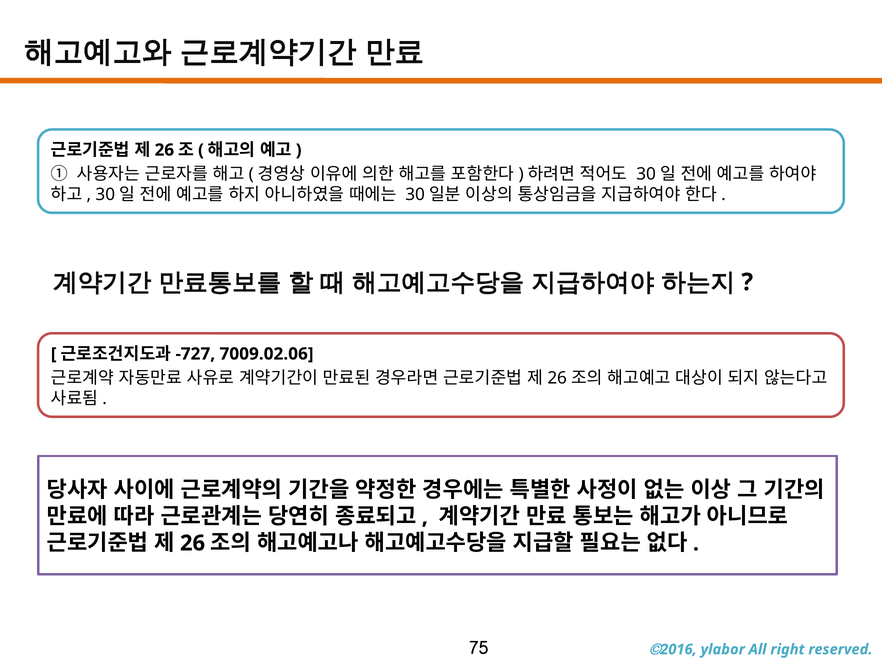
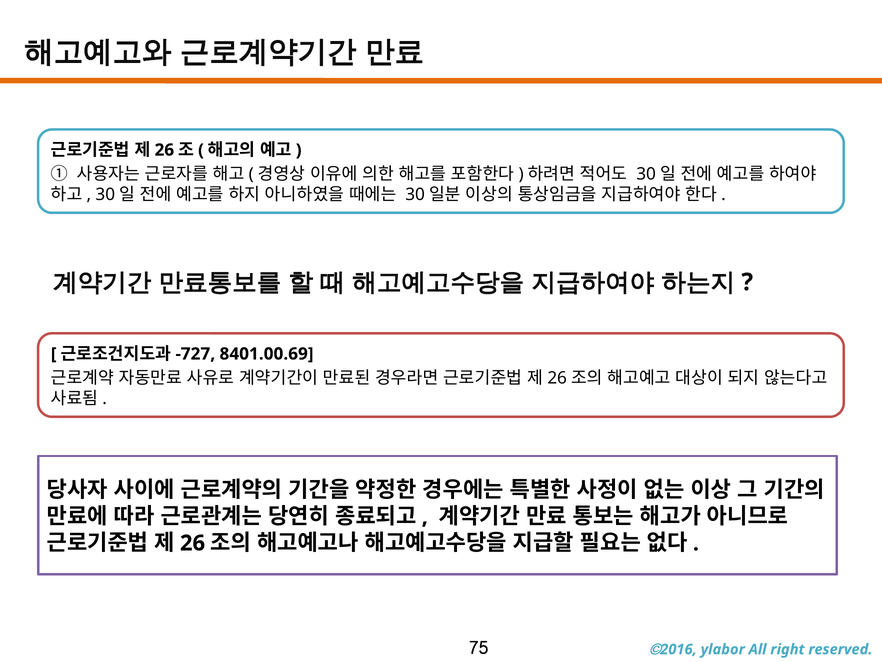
7009.02.06: 7009.02.06 -> 8401.00.69 (267, 354)
